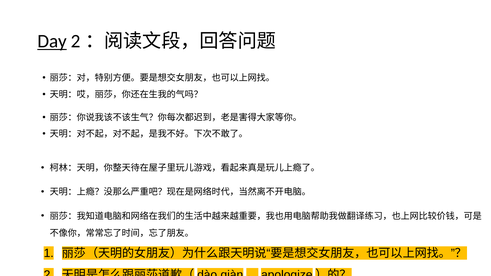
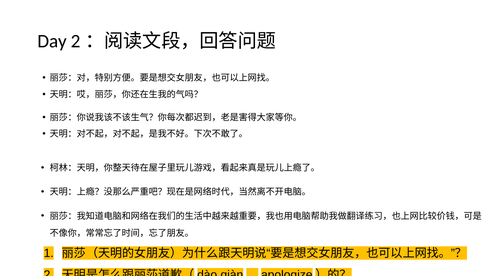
Day underline: present -> none (52, 41)
